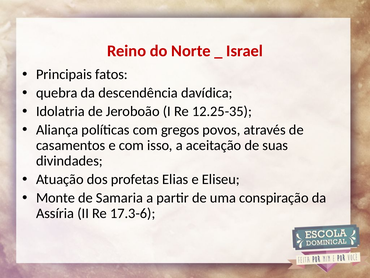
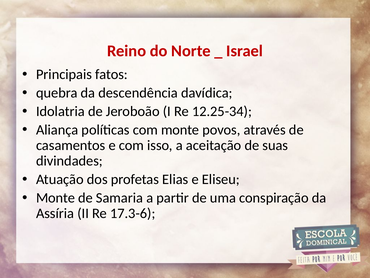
12.25-35: 12.25-35 -> 12.25-34 (222, 111)
com gregos: gregos -> monte (180, 130)
